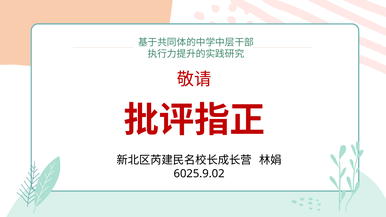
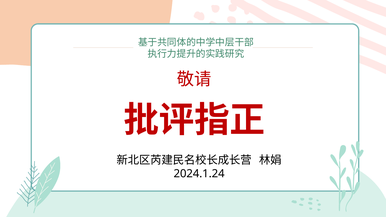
6025.9.02: 6025.9.02 -> 2024.1.24 (199, 174)
